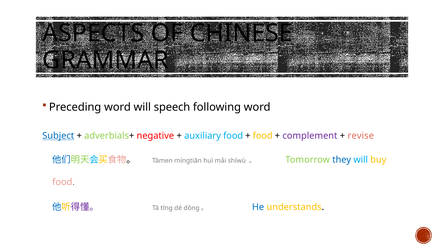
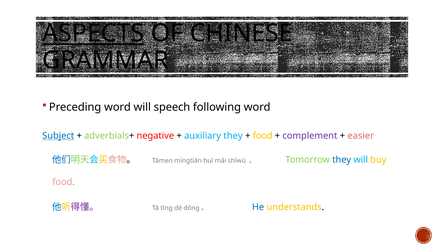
ASPECTS underline: none -> present (93, 33)
auxiliary food: food -> they (233, 136)
revise: revise -> easier (361, 136)
